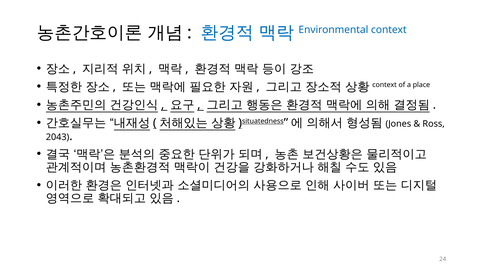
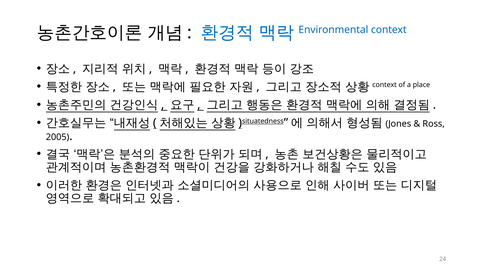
2043: 2043 -> 2005 (58, 137)
